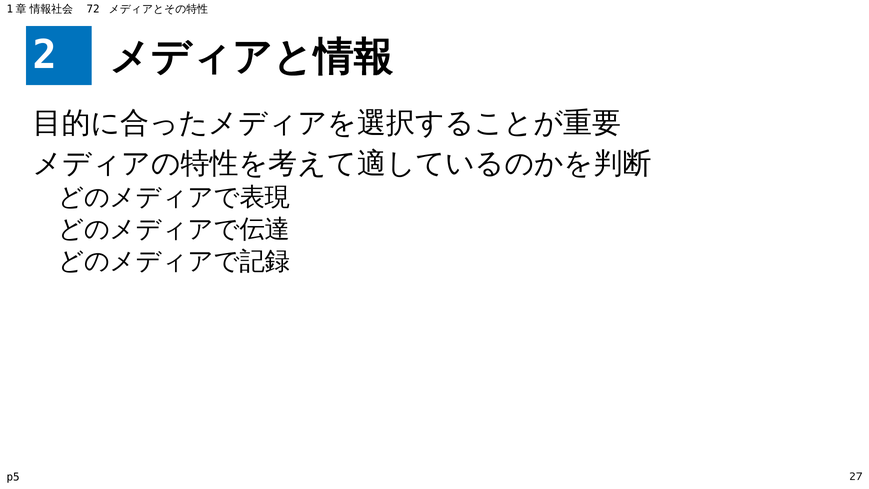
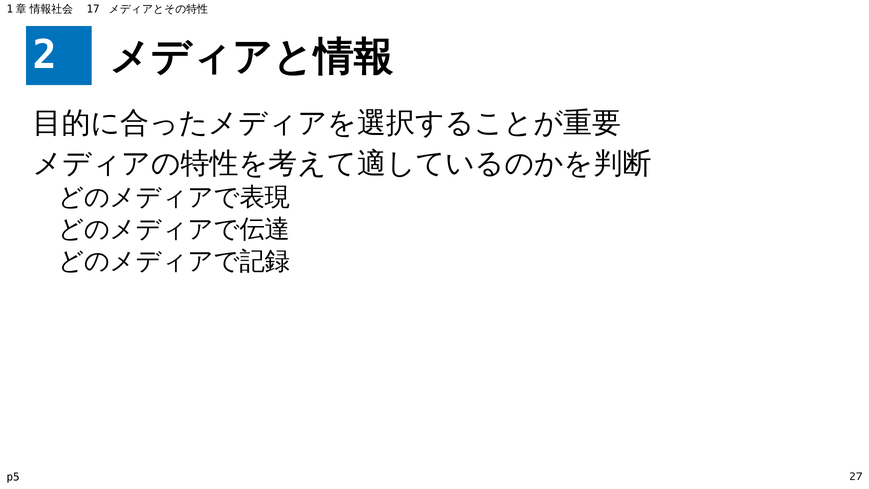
72: 72 -> 17 (93, 9)
